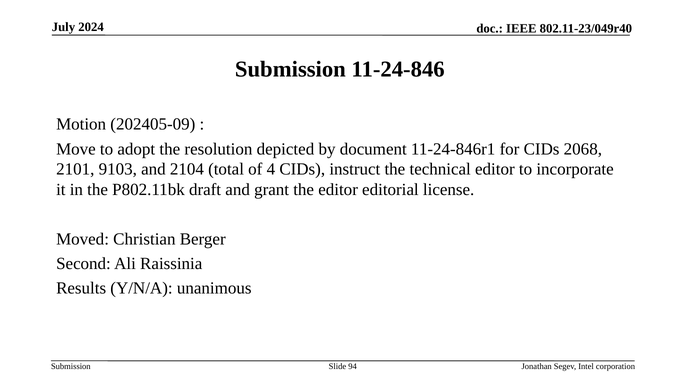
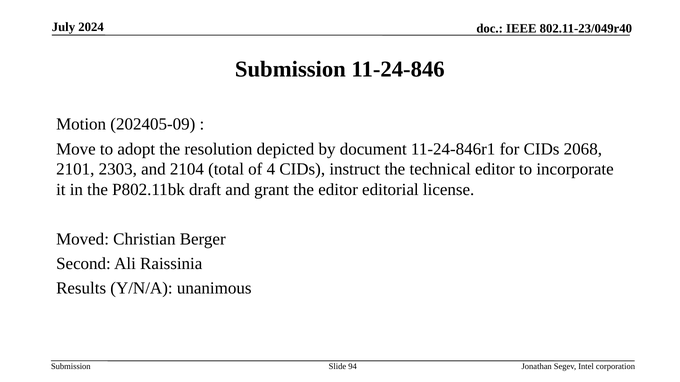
9103: 9103 -> 2303 (118, 170)
